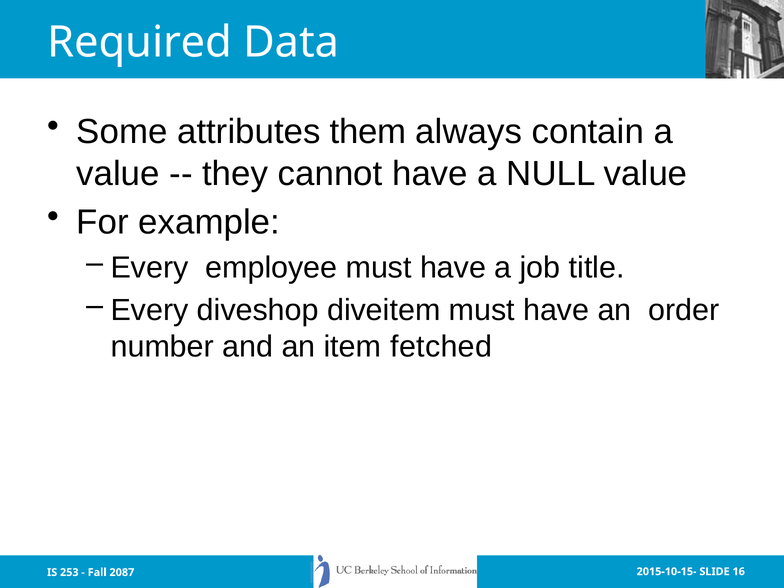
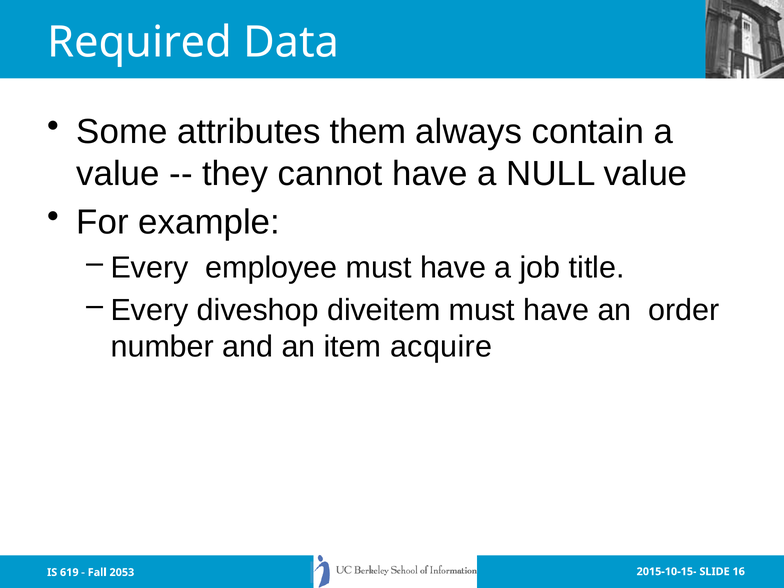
fetched: fetched -> acquire (441, 347)
253: 253 -> 619 (69, 572)
2087: 2087 -> 2053 (122, 572)
